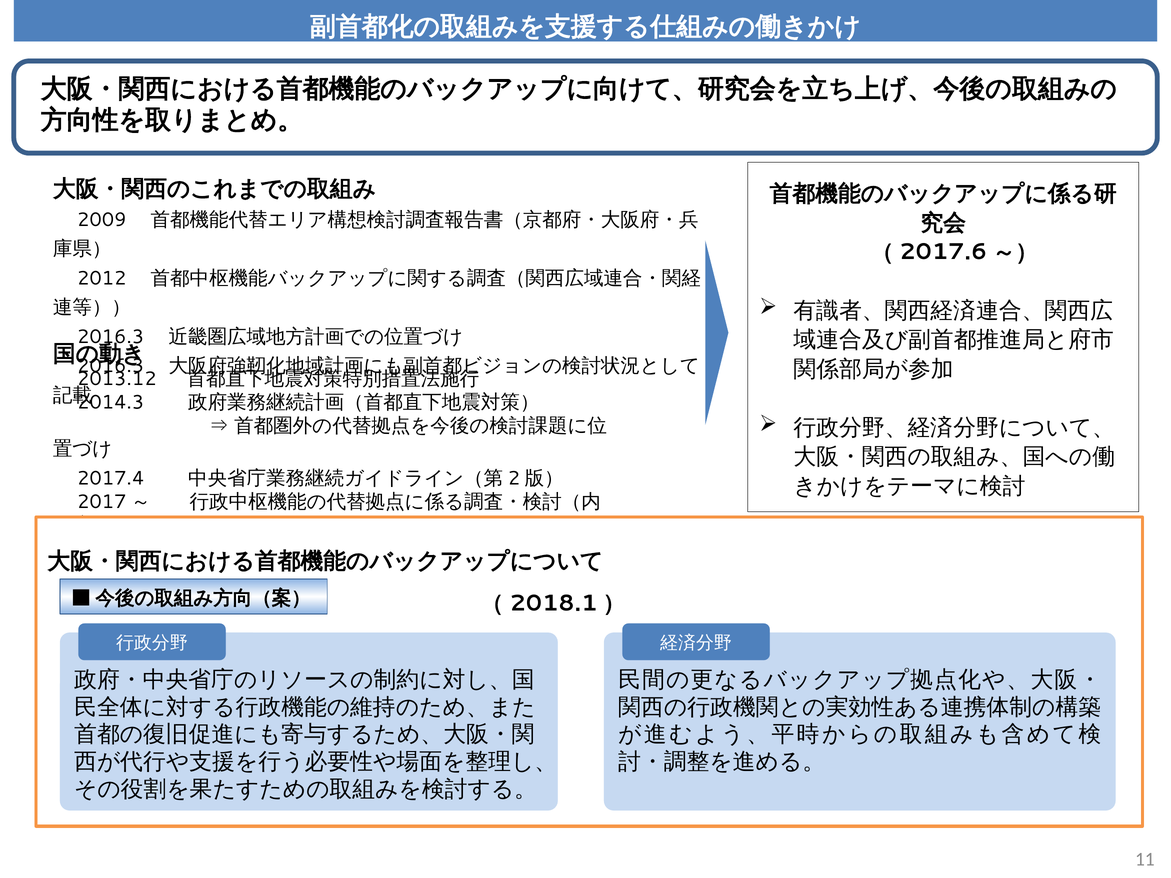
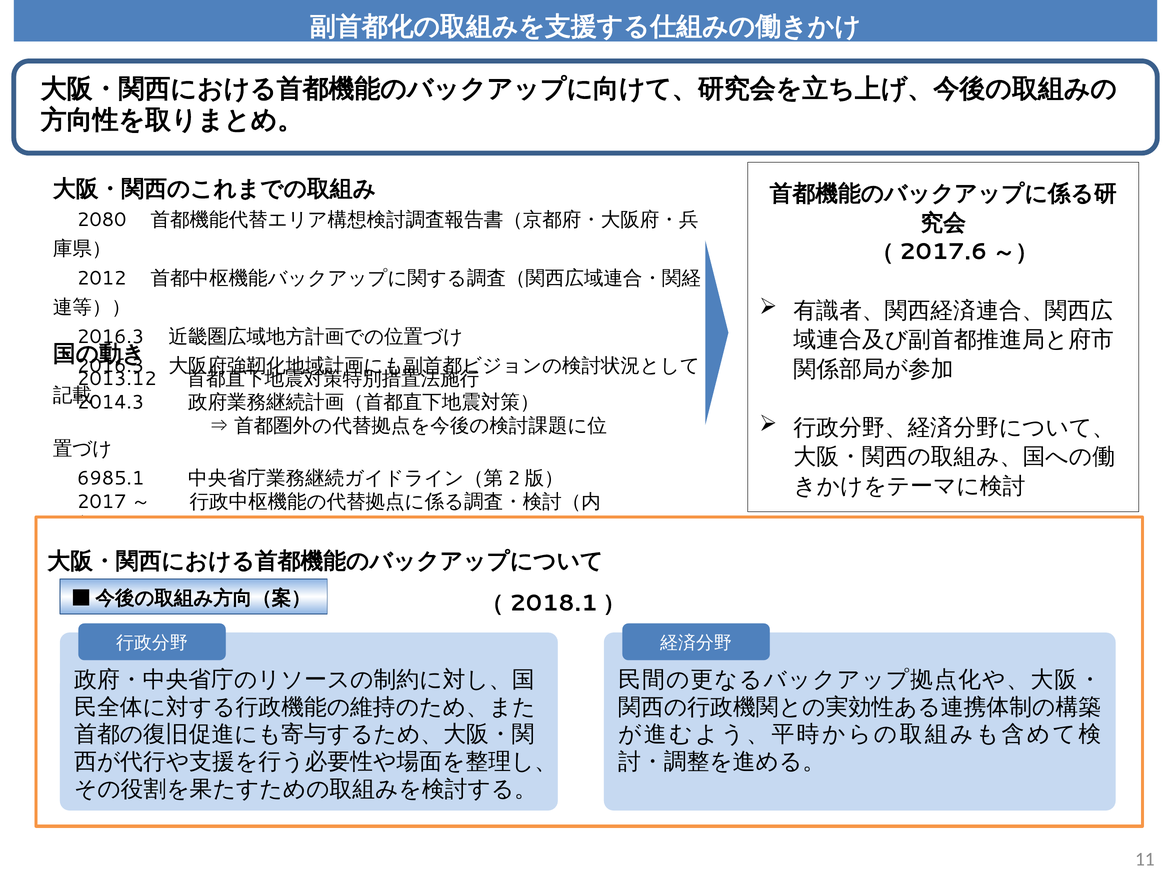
2009: 2009 -> 2080 (102, 220)
2017.4: 2017.4 -> 6985.1 (111, 478)
